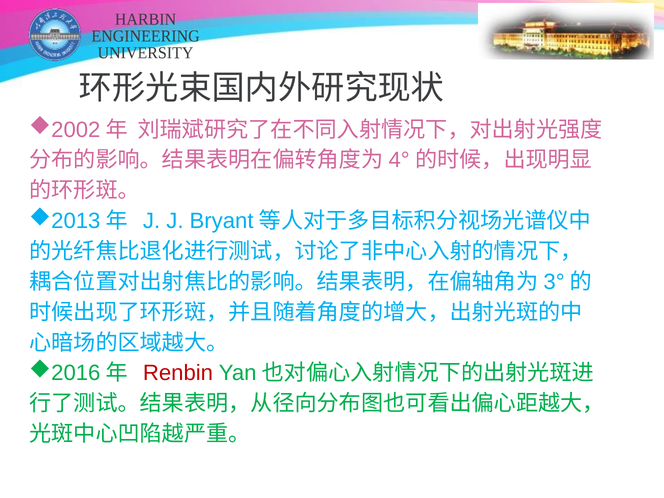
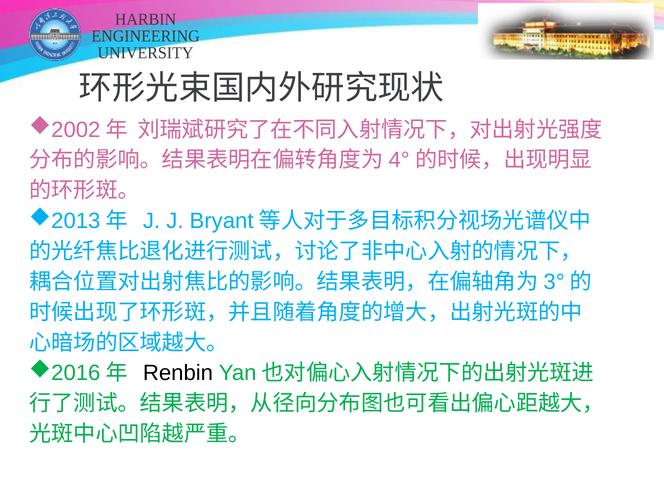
Renbin colour: red -> black (178, 373)
